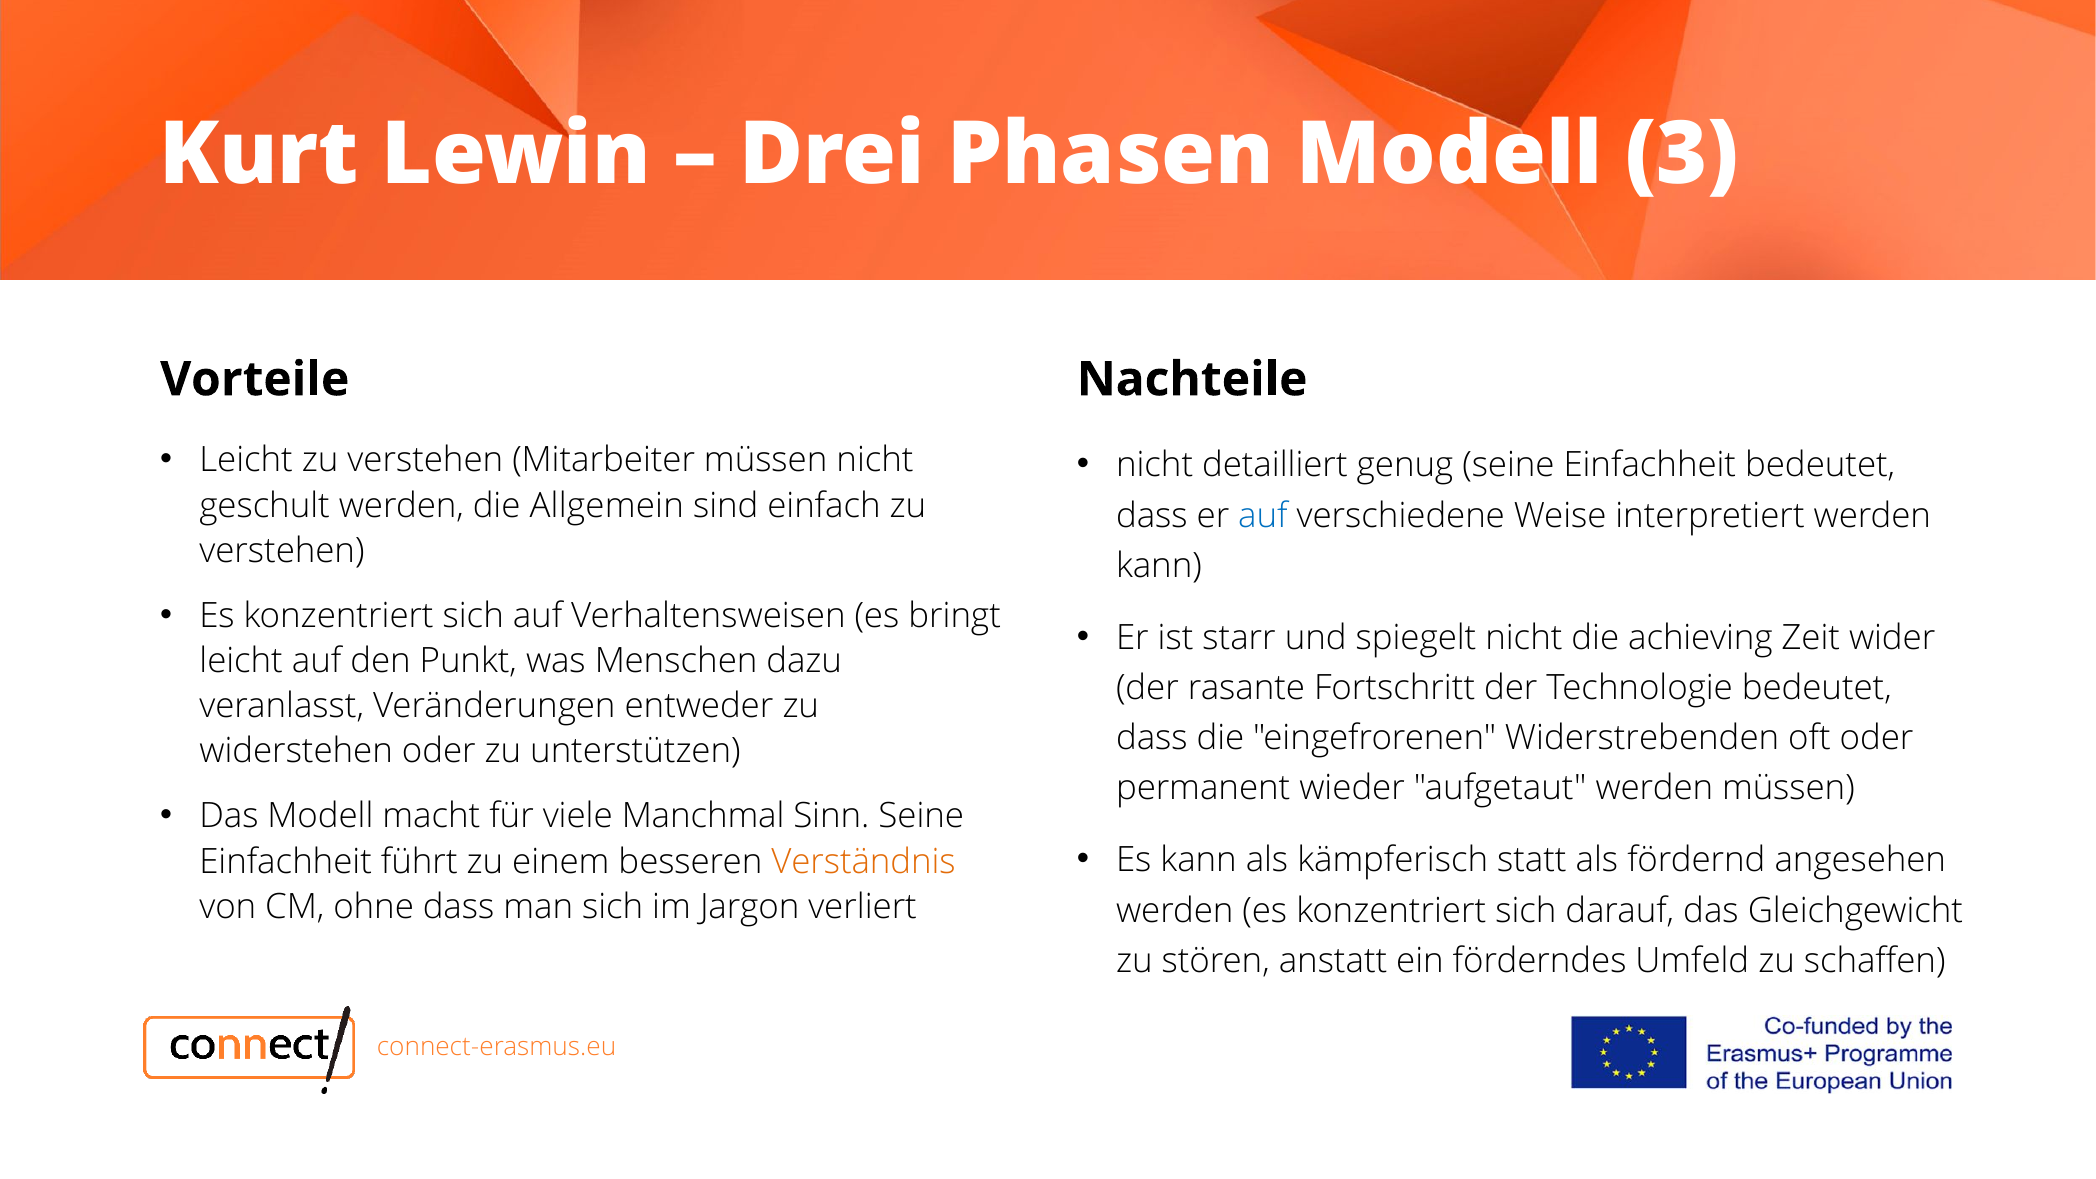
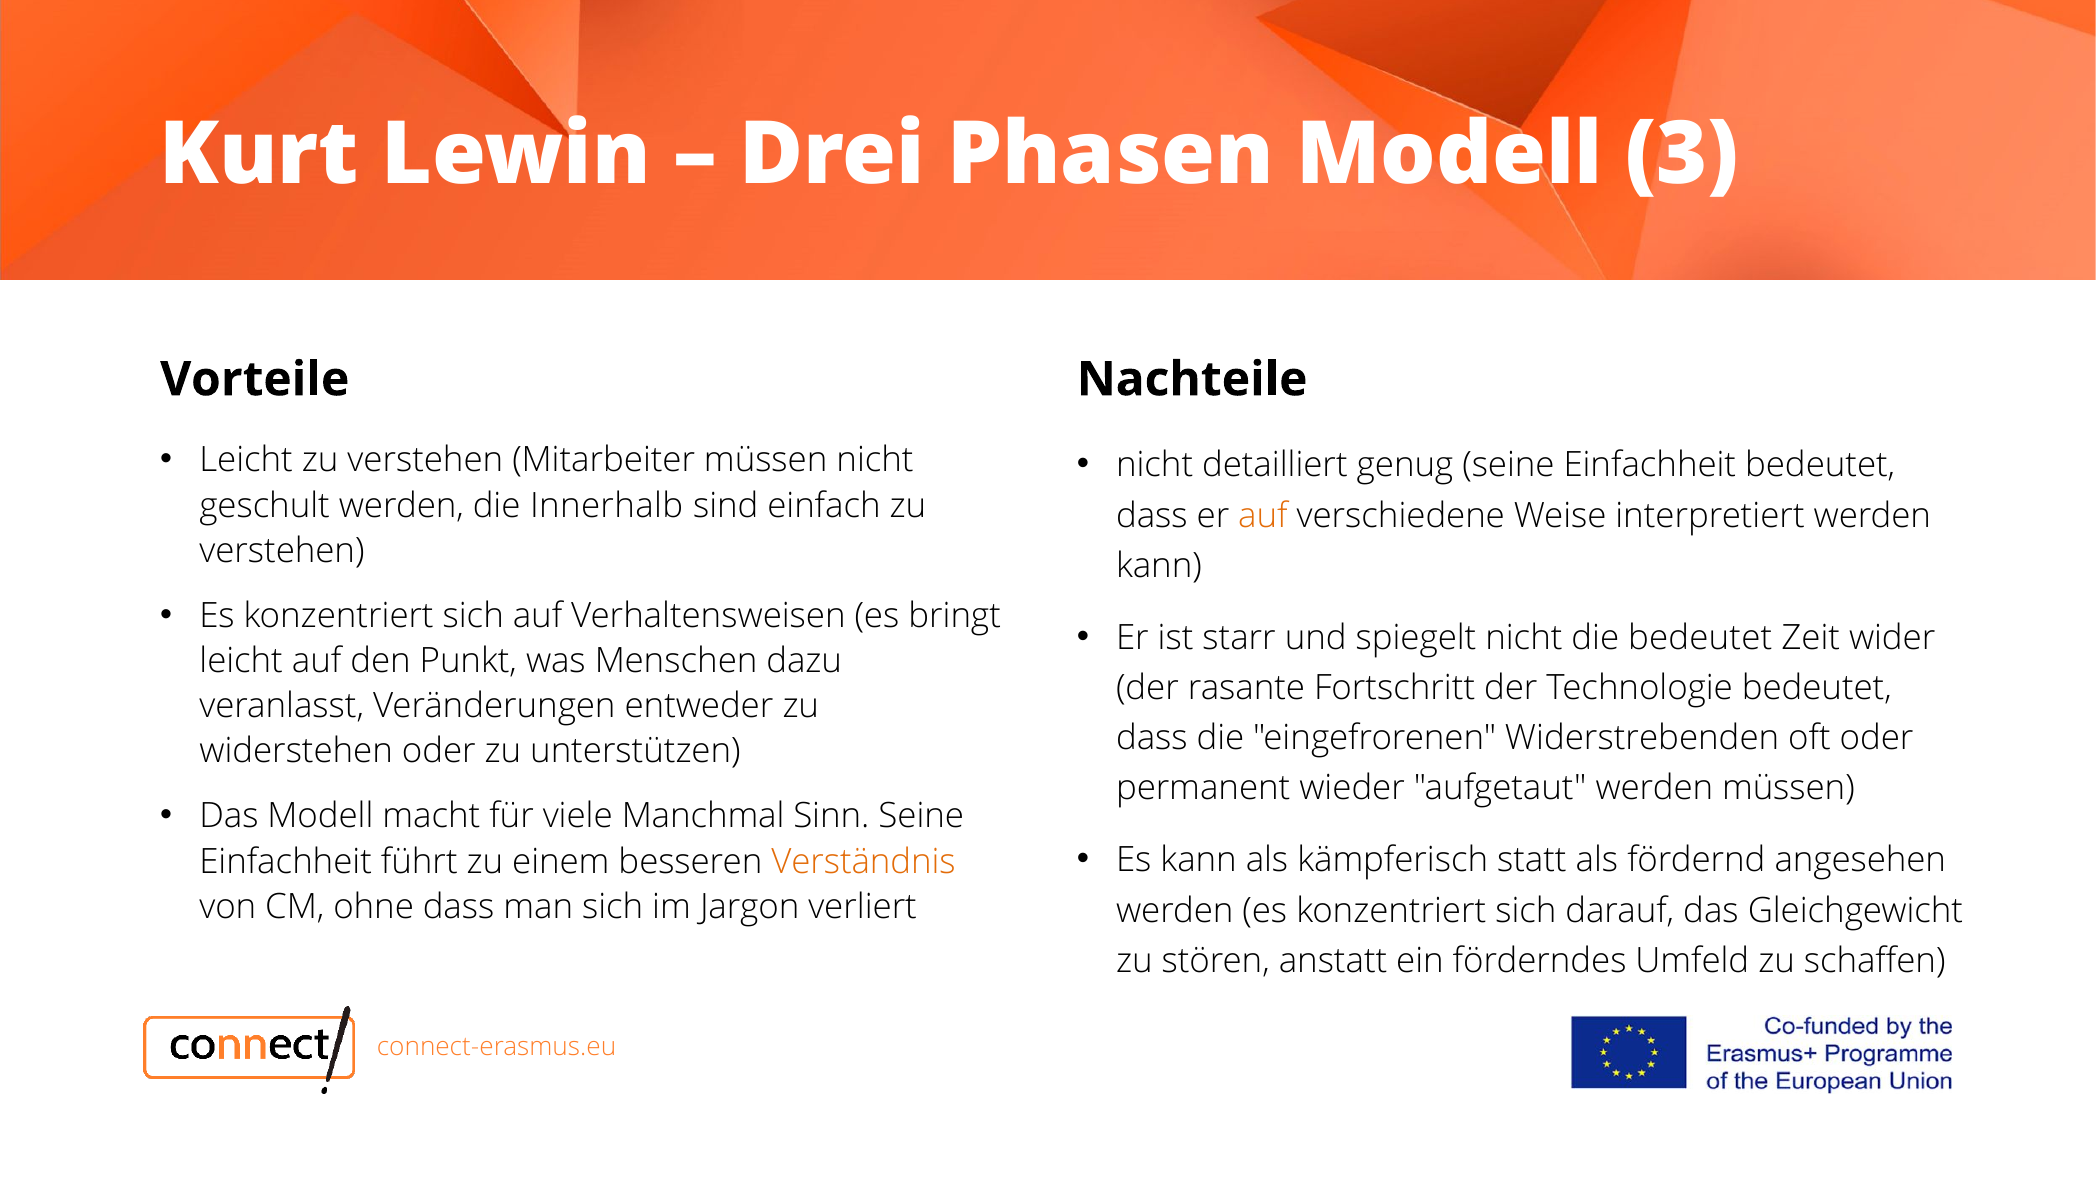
Allgemein: Allgemein -> Innerhalb (607, 506)
auf colour: blue -> orange (1263, 516)
die achieving: achieving -> bedeutet (1700, 638)
